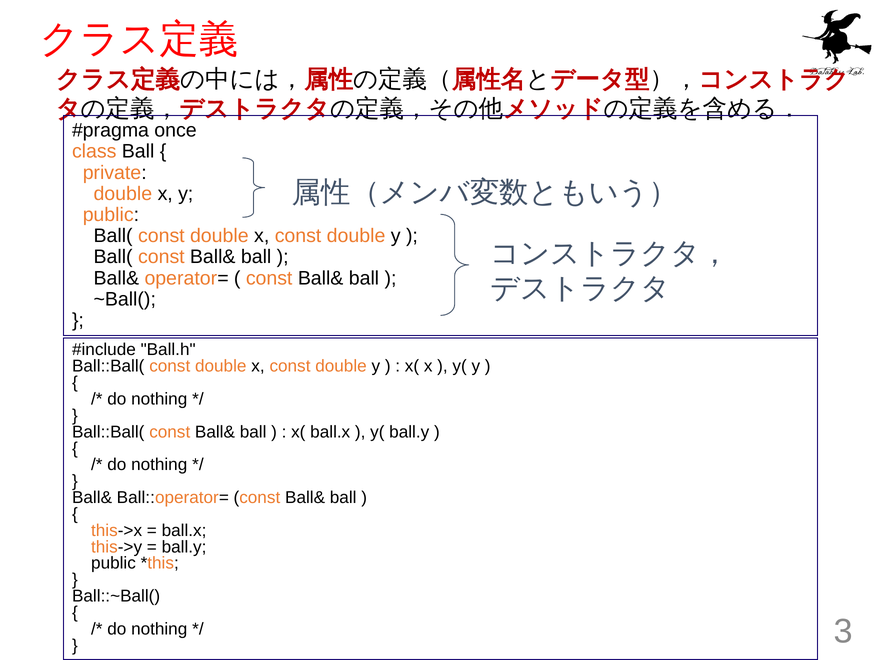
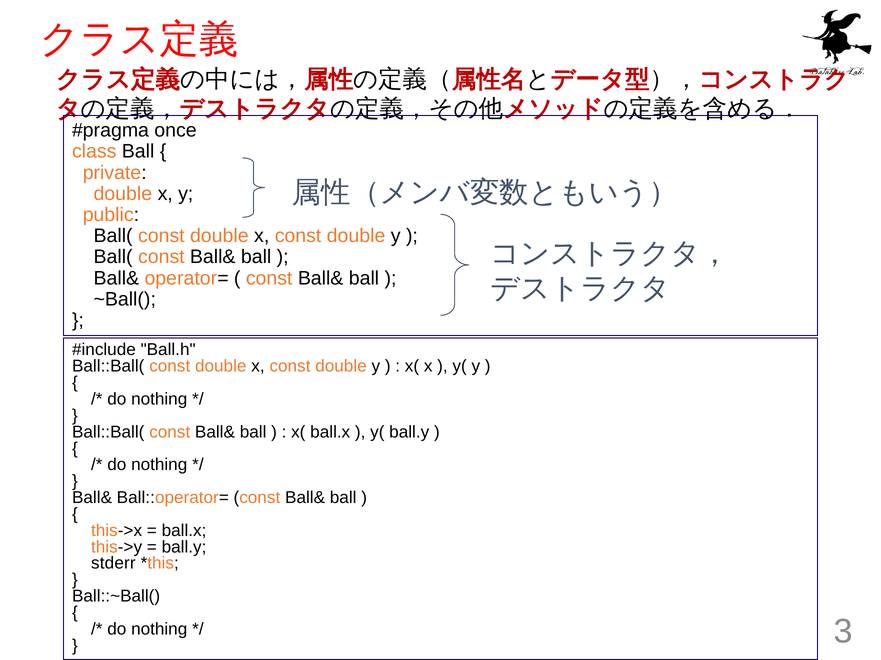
public: public -> stderr (113, 564)
